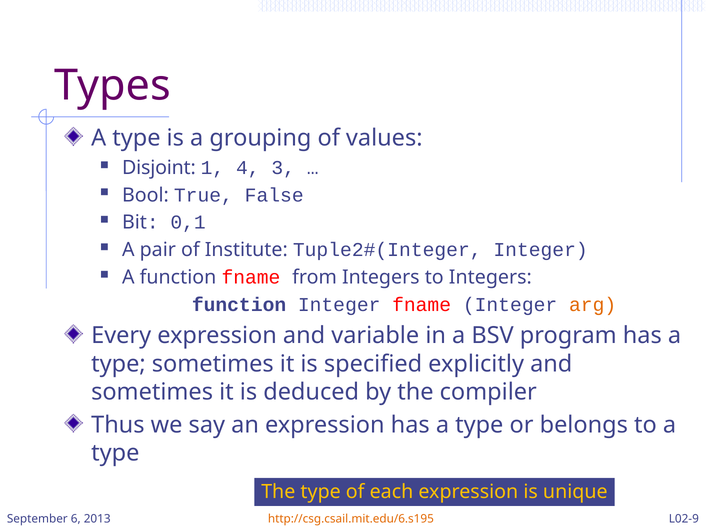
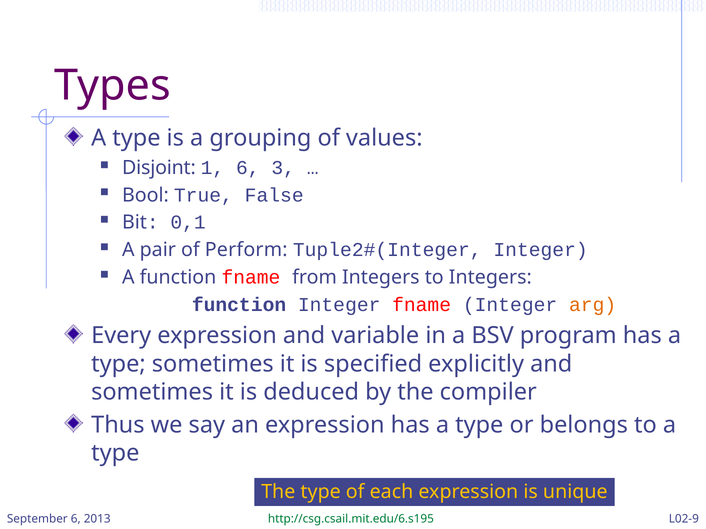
1 4: 4 -> 6 (248, 168)
Institute: Institute -> Perform (246, 250)
http://csg.csail.mit.edu/6.s195 colour: orange -> green (351, 519)
